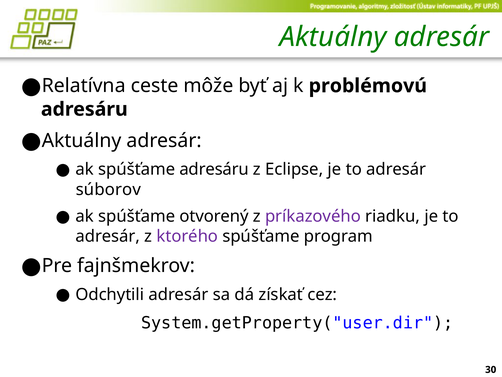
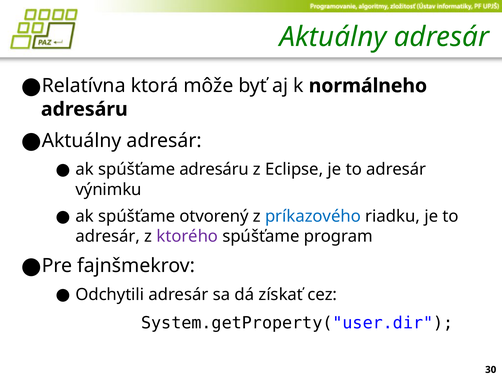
ceste: ceste -> ktorá (155, 86)
problémovú: problémovú -> normálneho (368, 86)
súborov: súborov -> výnimku (109, 189)
príkazového colour: purple -> blue (313, 216)
